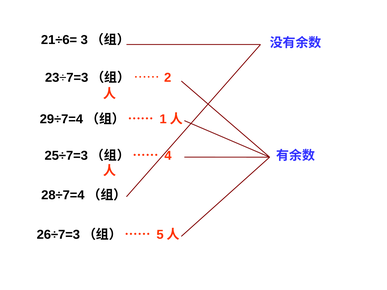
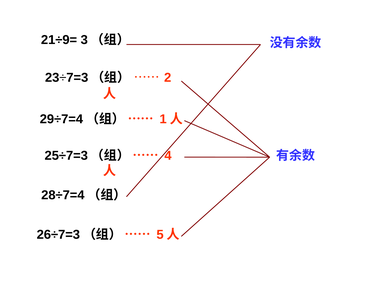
21÷6=: 21÷6= -> 21÷9= (59, 40)
